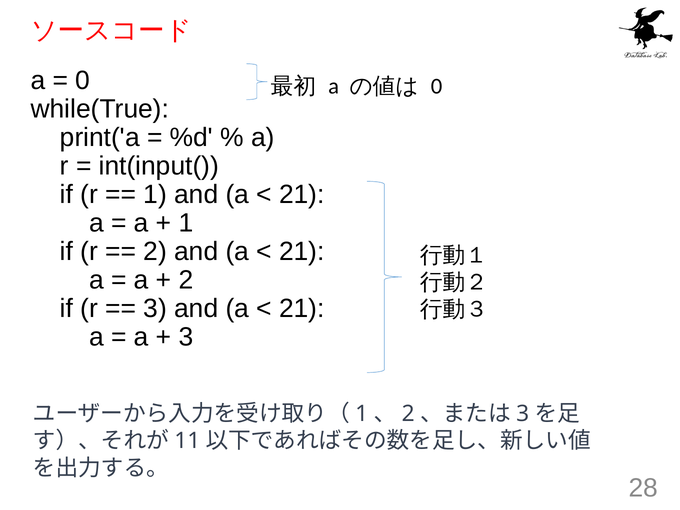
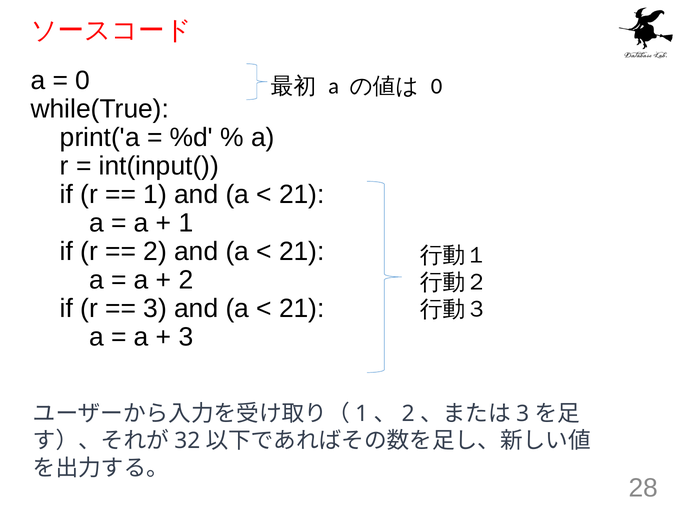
11: 11 -> 32 (187, 441)
